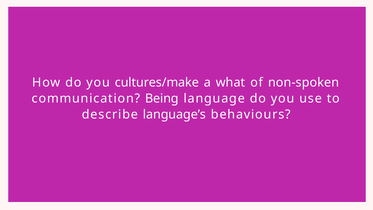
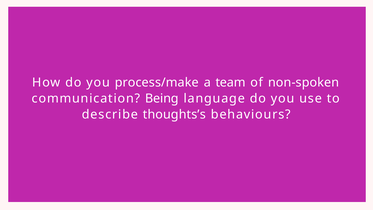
cultures/make: cultures/make -> process/make (157, 82)
what: what -> team (231, 82)
language’s: language’s -> thoughts’s (174, 114)
